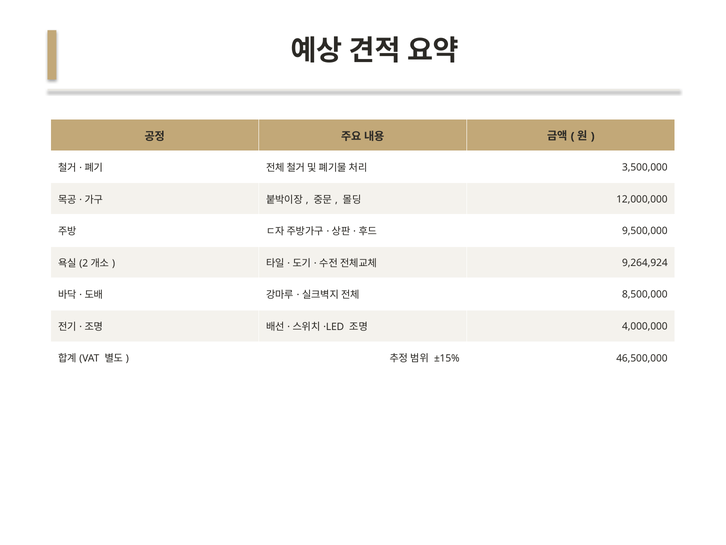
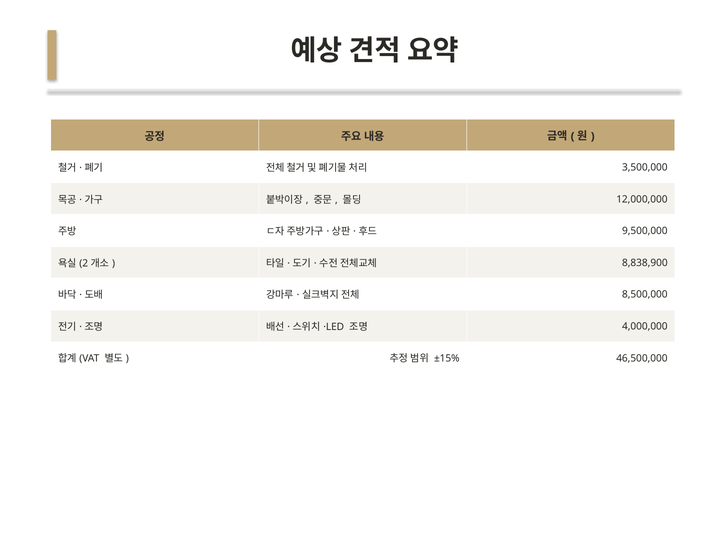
9,264,924: 9,264,924 -> 8,838,900 (645, 263)
